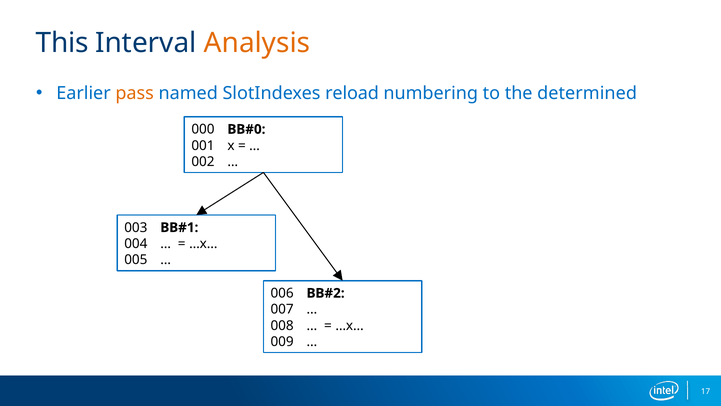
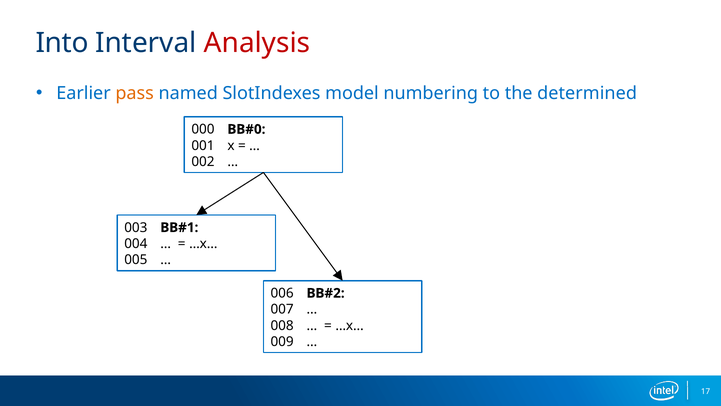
This: This -> Into (62, 43)
Analysis colour: orange -> red (257, 43)
reload: reload -> model (352, 93)
